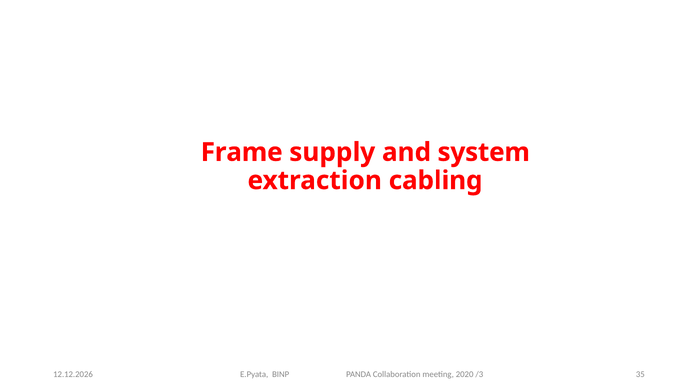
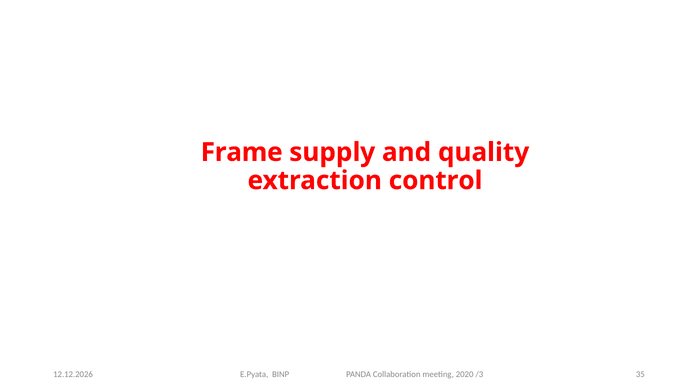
system: system -> quality (484, 153)
cabling: cabling -> control (436, 181)
